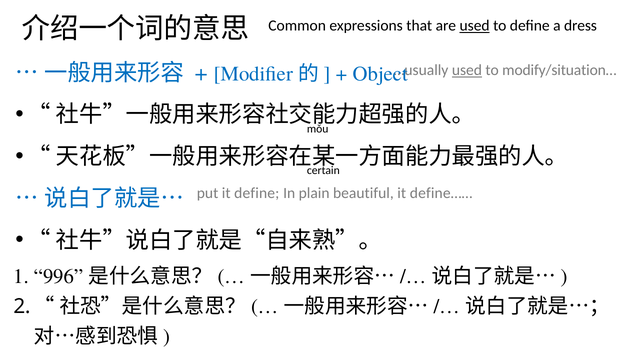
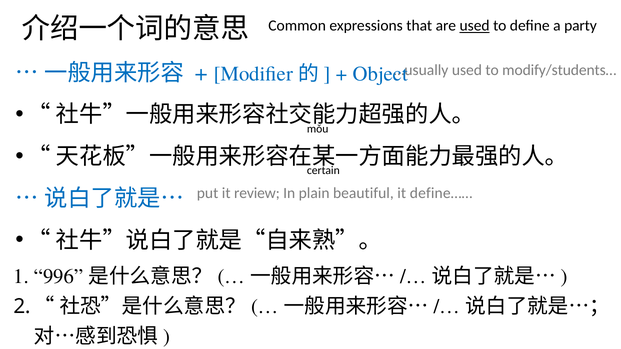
dress: dress -> party (580, 26)
used underline: present -> none (467, 70)
modify/situation…: modify/situation… -> modify/students… (559, 70)
it define: define -> review (257, 193)
